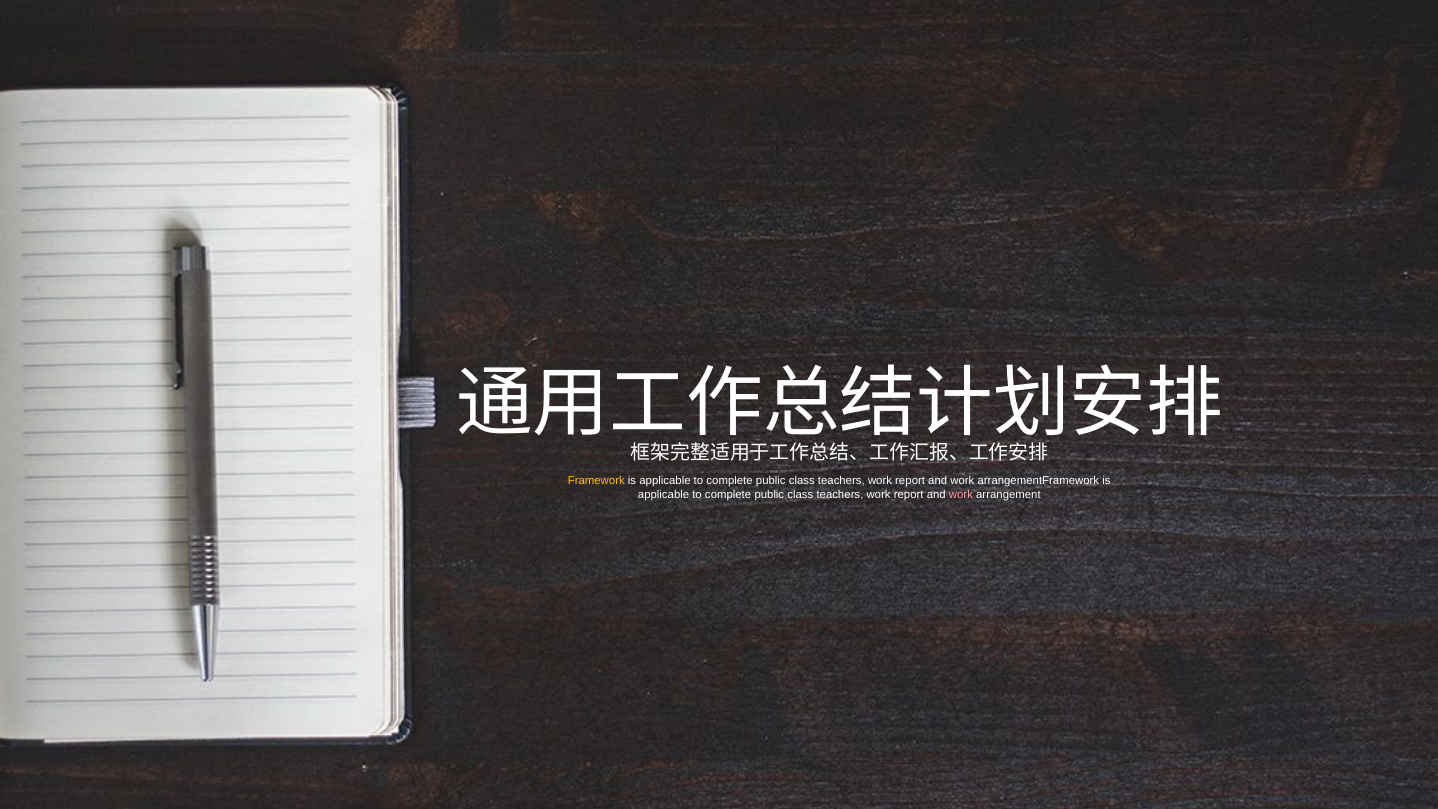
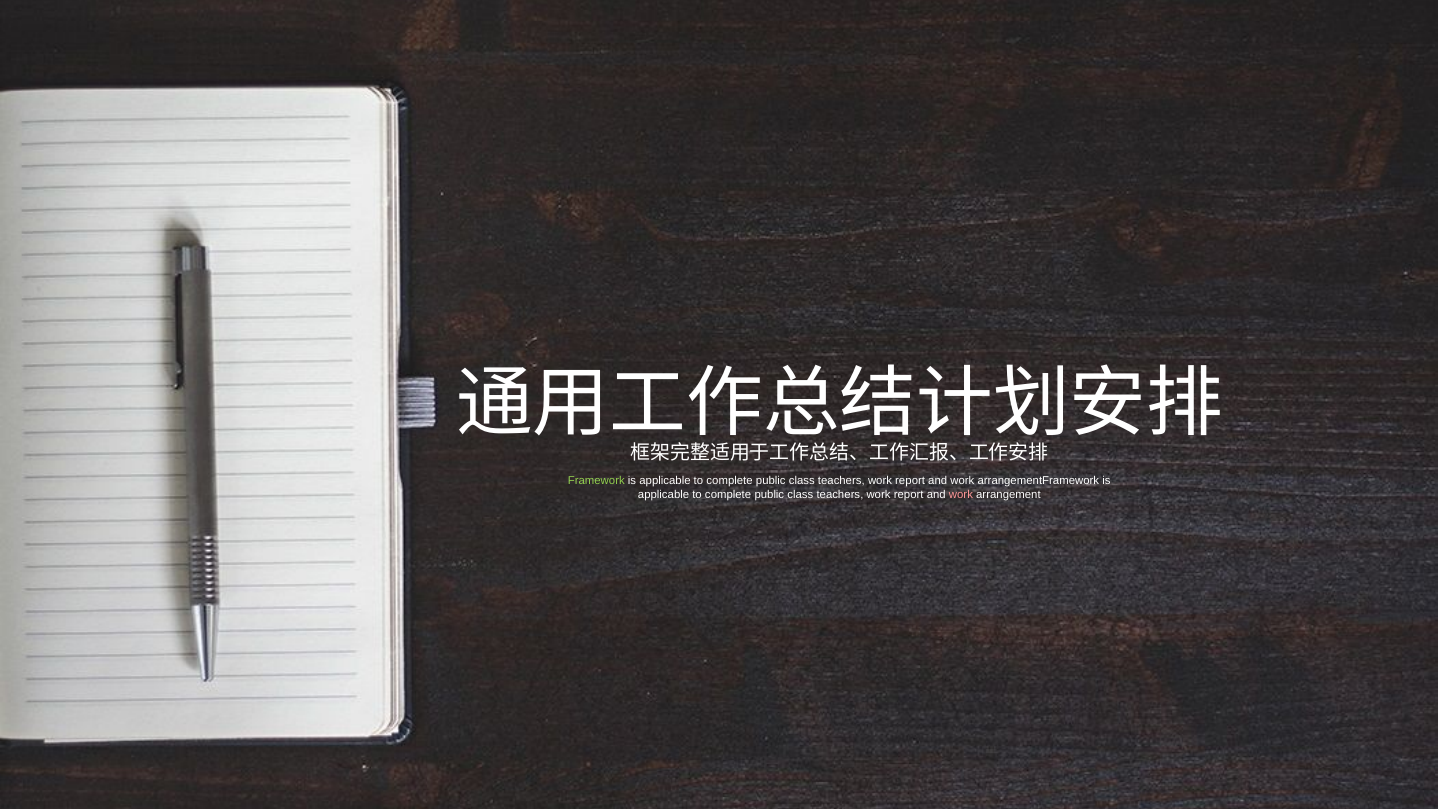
Framework colour: yellow -> light green (596, 481)
